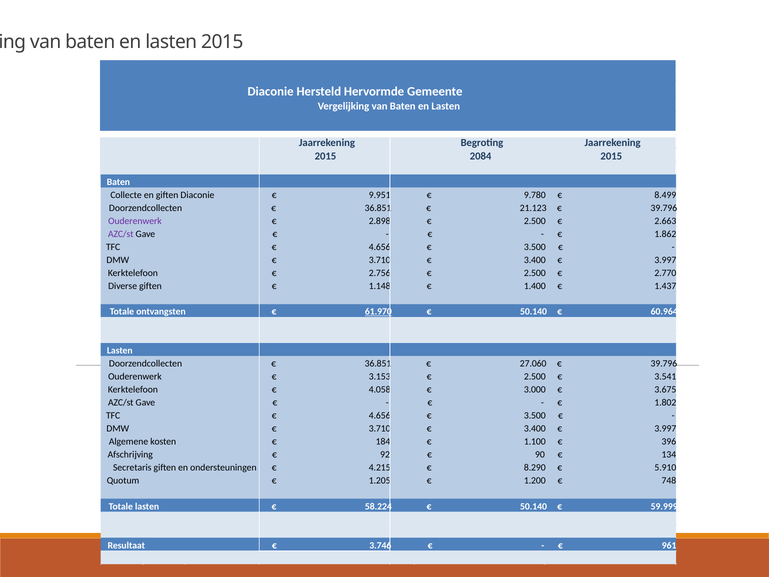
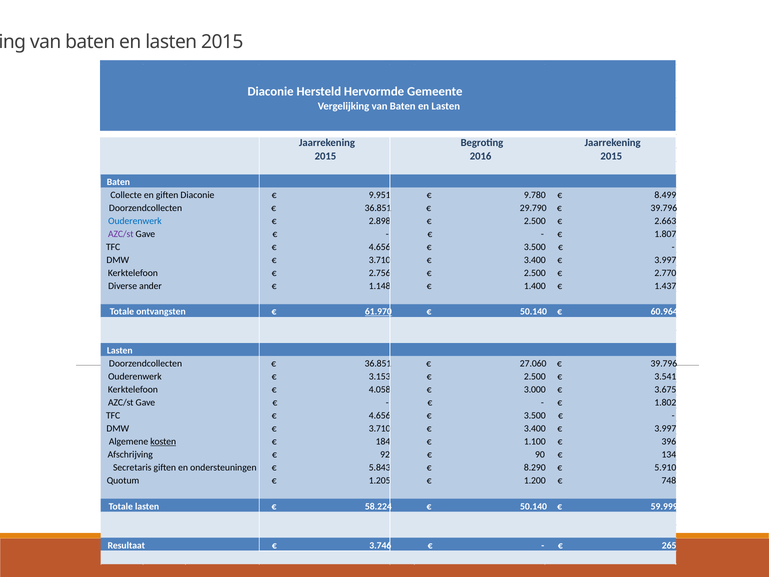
2084: 2084 -> 2016 (481, 156)
21.123: 21.123 -> 29.790 (533, 208)
Ouderenwerk colour: purple -> blue (135, 221)
1.862: 1.862 -> 1.807 (665, 234)
Diverse giften: giften -> ander (151, 286)
kosten underline: none -> present (163, 441)
4.215: 4.215 -> 5.843 (380, 467)
961: 961 -> 265 (669, 545)
